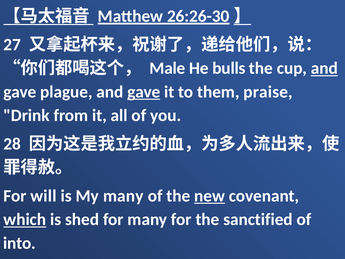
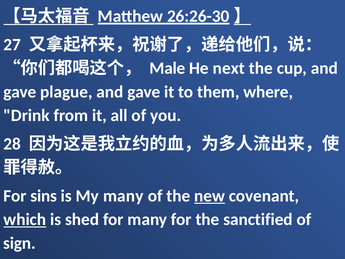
bulls: bulls -> next (229, 68)
and underline: present -> none (324, 68)
gave underline: present -> none (144, 92)
praise: praise -> where (268, 92)
will: will -> sins (44, 196)
into: into -> sign (19, 243)
